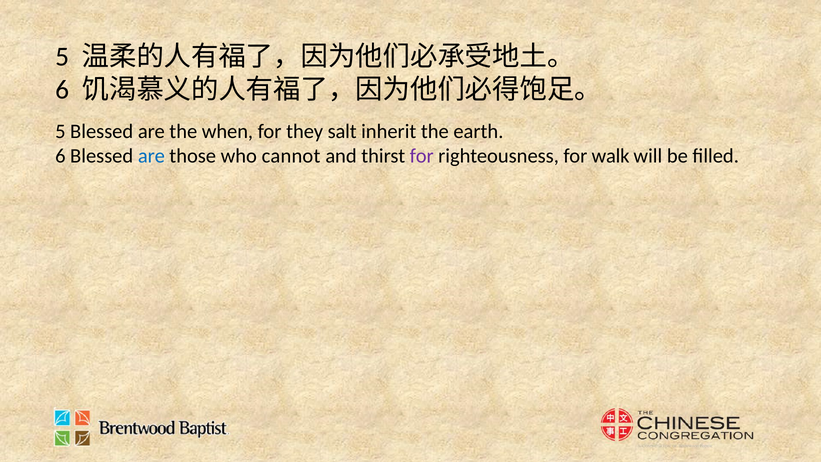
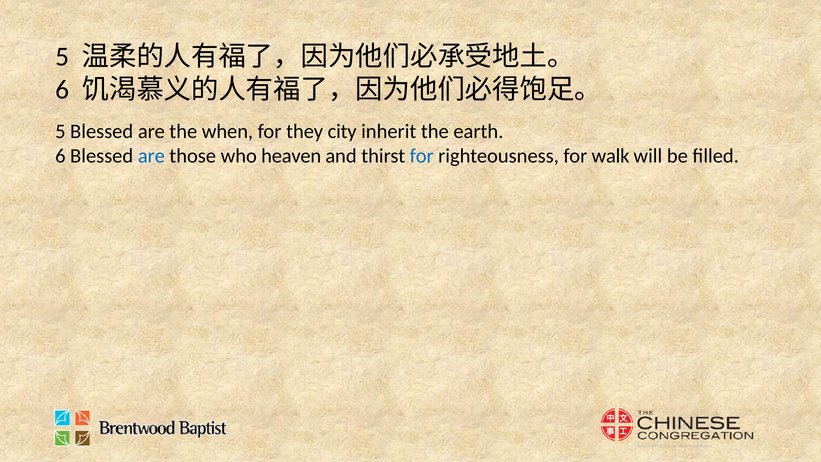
salt: salt -> city (342, 131)
cannot: cannot -> heaven (291, 156)
for colour: purple -> blue (422, 156)
